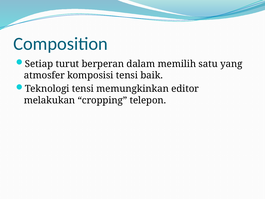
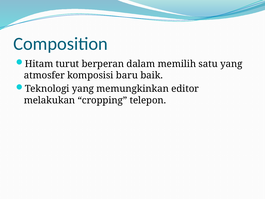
Setiap: Setiap -> Hitam (39, 64)
komposisi tensi: tensi -> baru (127, 75)
Teknologi tensi: tensi -> yang (83, 89)
